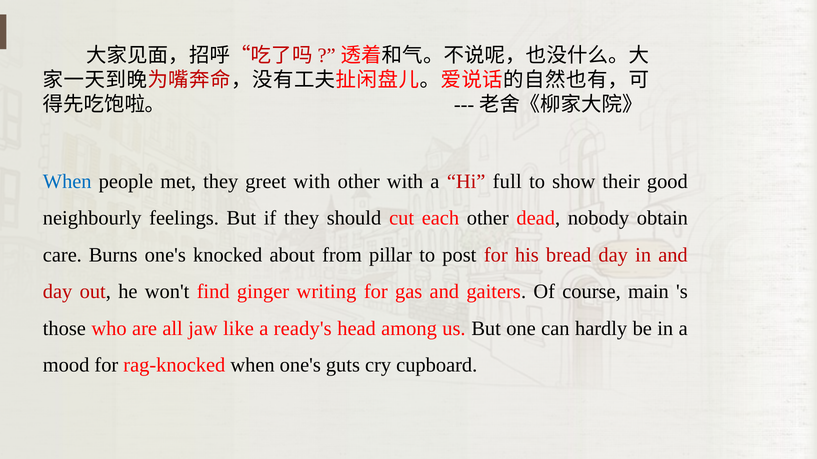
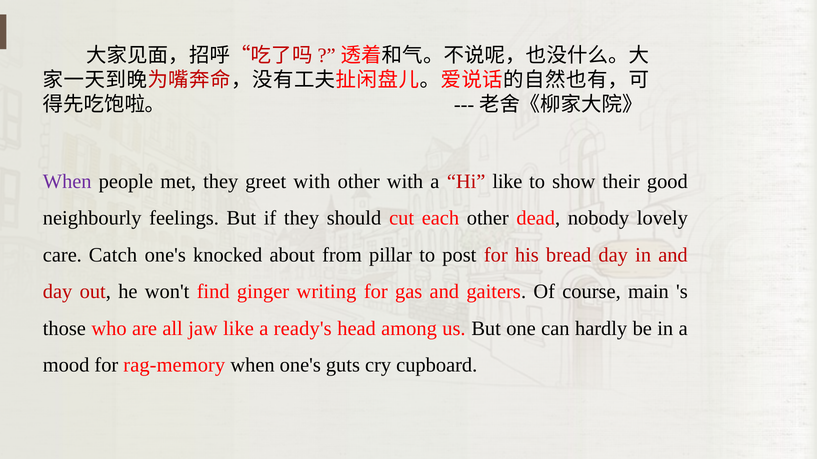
When colour: blue -> purple (67, 182)
Hi full: full -> like (507, 182)
obtain: obtain -> lovely (662, 219)
Burns: Burns -> Catch (113, 255)
rag-knocked: rag-knocked -> rag-memory (174, 366)
